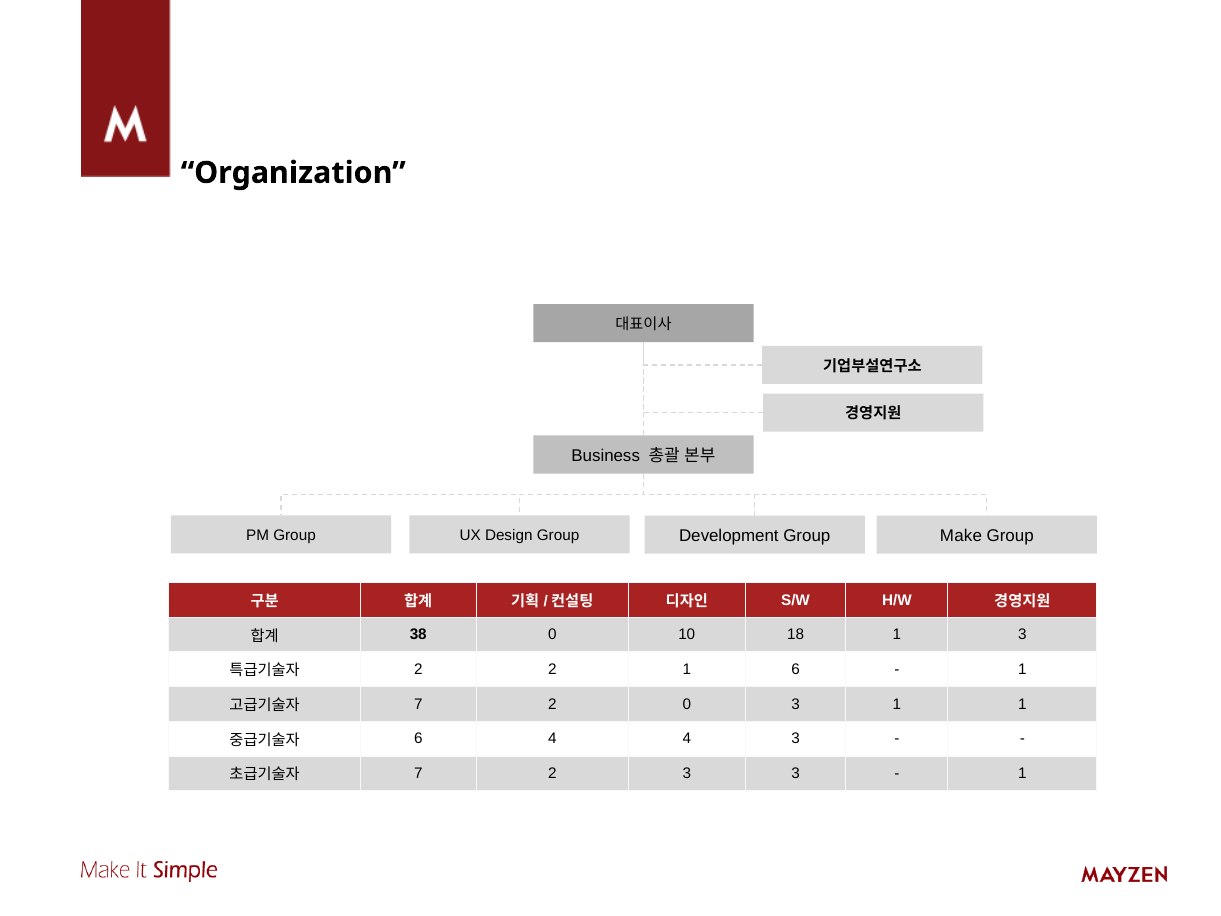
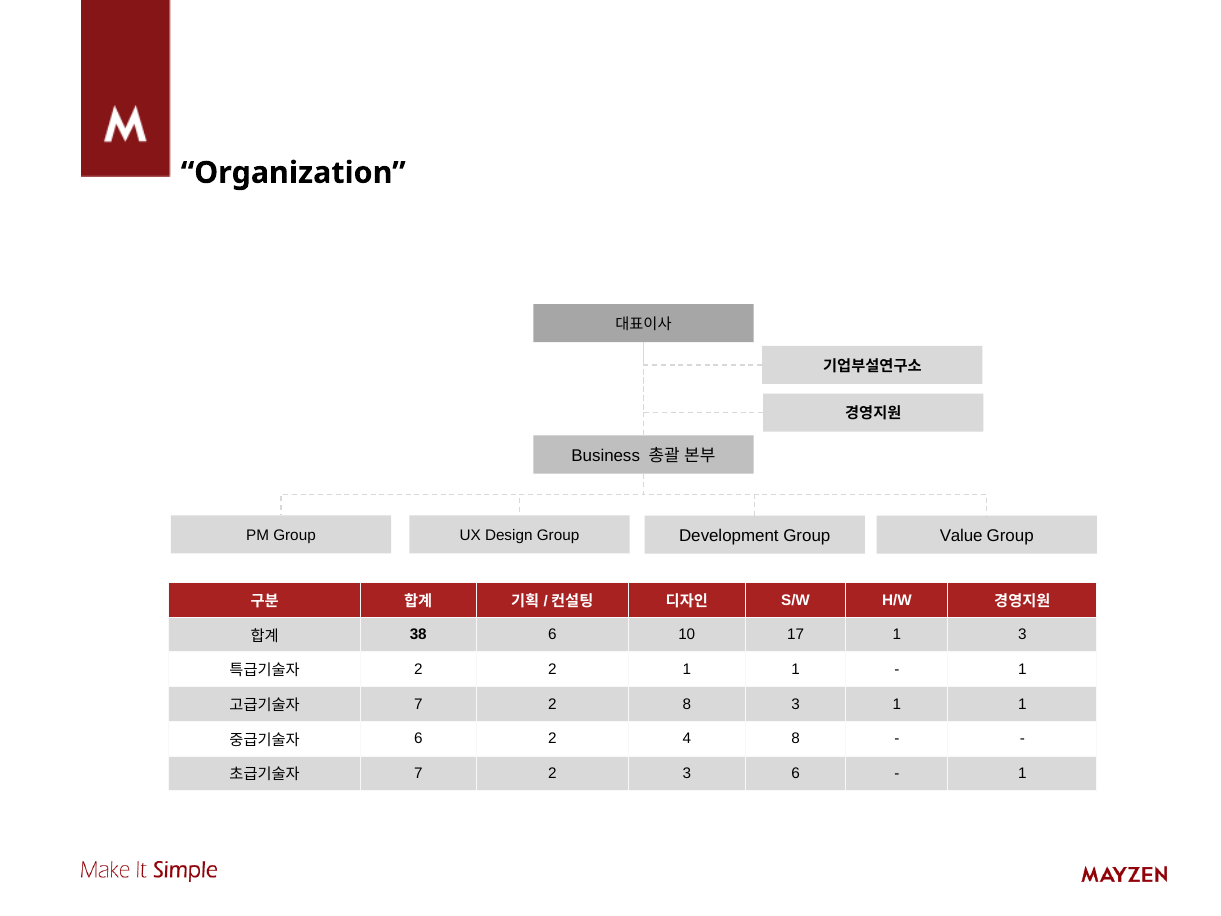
Make: Make -> Value (961, 536)
38 0: 0 -> 6 (552, 635)
18: 18 -> 17 (796, 635)
2 1 6: 6 -> 1 (796, 669)
2 0: 0 -> 8 (687, 704)
6 4: 4 -> 2 (552, 739)
4 3: 3 -> 8 (796, 739)
3 3: 3 -> 6 (796, 773)
